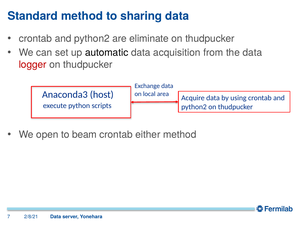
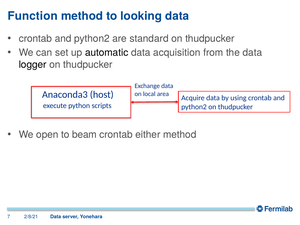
Standard: Standard -> Function (33, 16)
sharing: sharing -> looking (141, 16)
eliminate: eliminate -> standard (149, 39)
logger colour: red -> black (33, 65)
